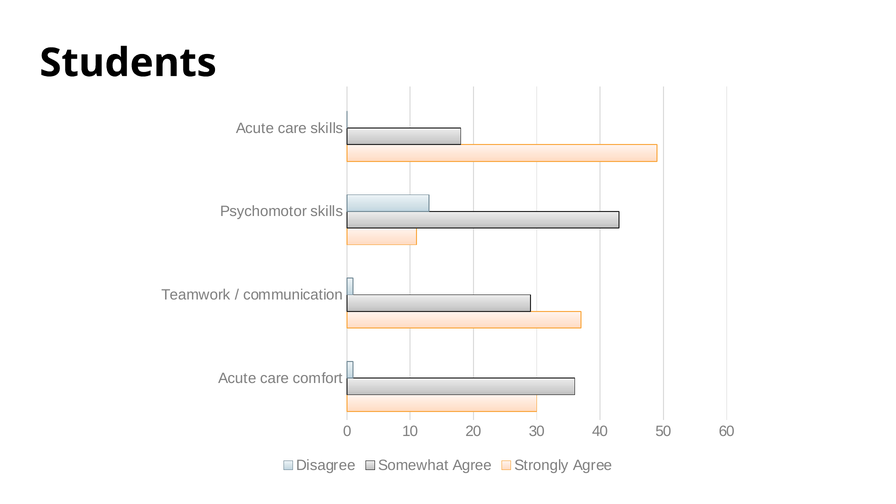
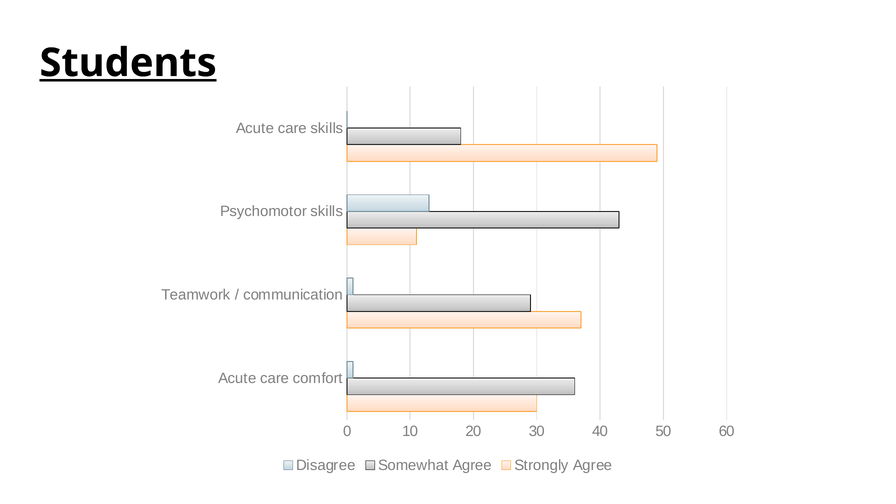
Students underline: none -> present (128, 63)
